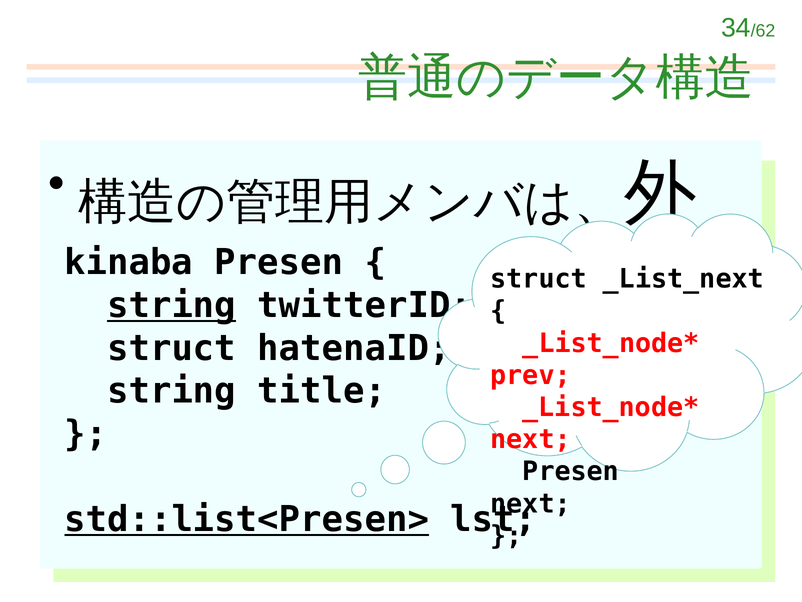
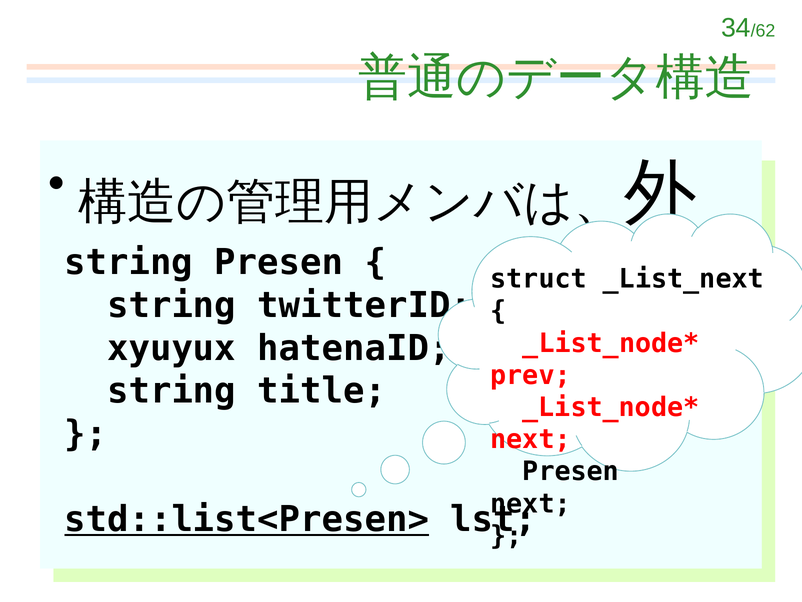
kinaba: kinaba -> string (129, 262)
string underline: present -> none (172, 305)
struct: struct -> xyuyux (172, 348)
